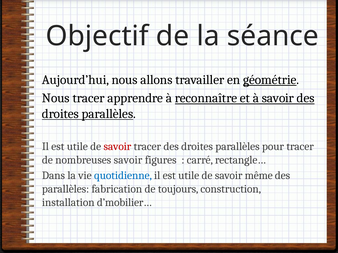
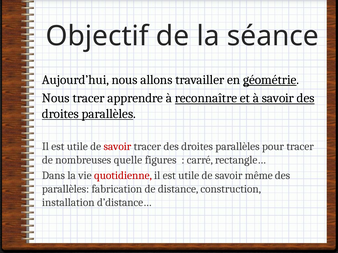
nombreuses savoir: savoir -> quelle (128, 160)
quotidienne colour: blue -> red (123, 176)
toujours: toujours -> distance (178, 189)
d’mobilier…: d’mobilier… -> d’distance… (124, 203)
